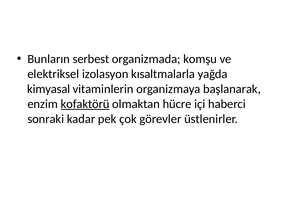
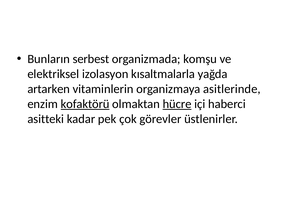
kimyasal: kimyasal -> artarken (49, 89)
başlanarak: başlanarak -> asitlerinde (232, 89)
hücre underline: none -> present (177, 104)
sonraki: sonraki -> asitteki (46, 119)
